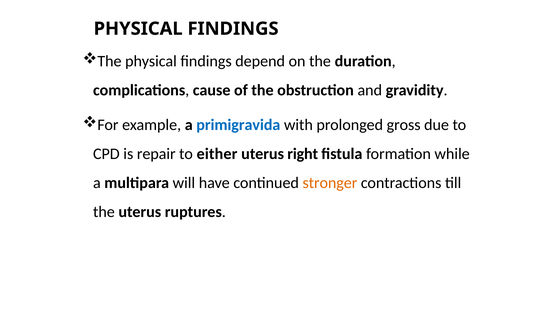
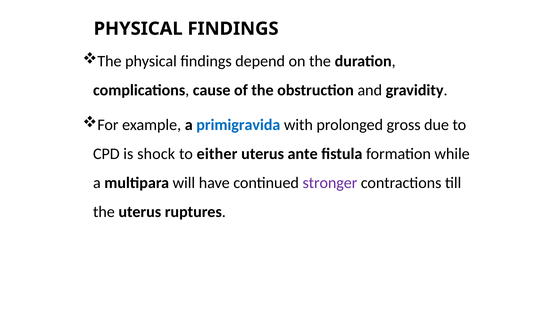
repair: repair -> shock (156, 154)
right: right -> ante (303, 154)
stronger colour: orange -> purple (330, 183)
